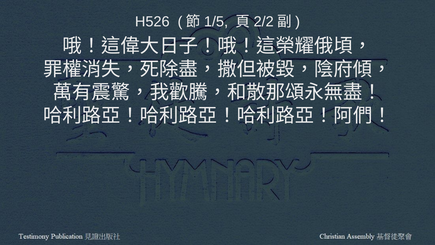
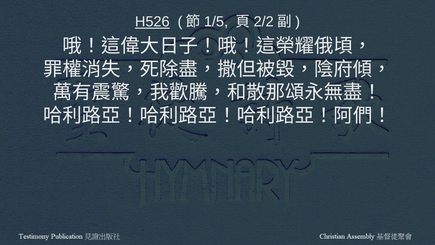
H526 underline: none -> present (152, 22)
